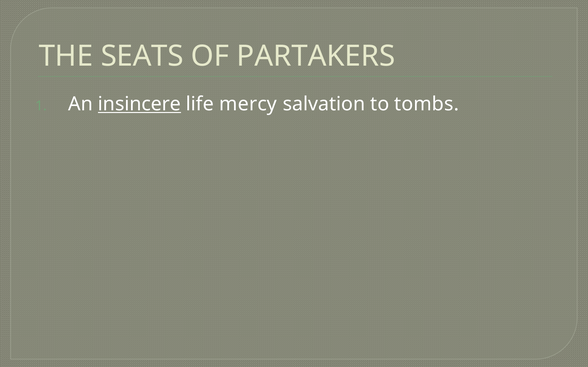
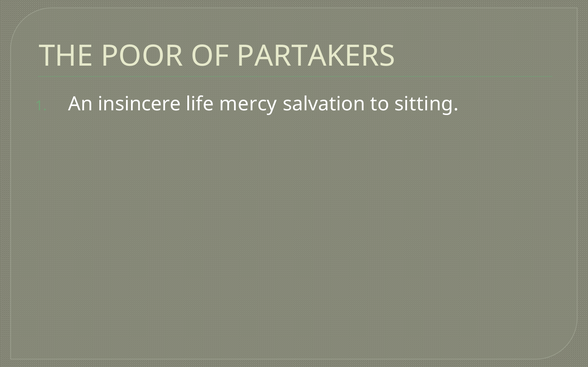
SEATS: SEATS -> POOR (142, 56)
insincere underline: present -> none (139, 104)
tombs: tombs -> sitting (427, 104)
